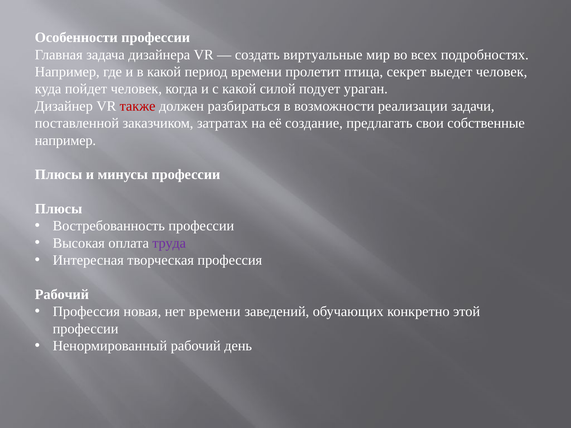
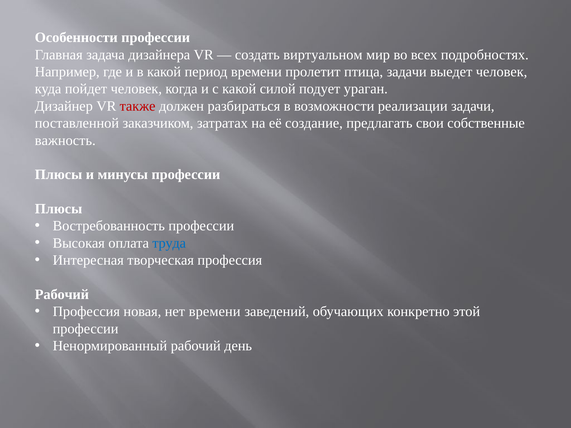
виртуальные: виртуальные -> виртуальном (323, 55)
птица секрет: секрет -> задачи (407, 72)
например: например -> важность (65, 140)
труда colour: purple -> blue (169, 243)
